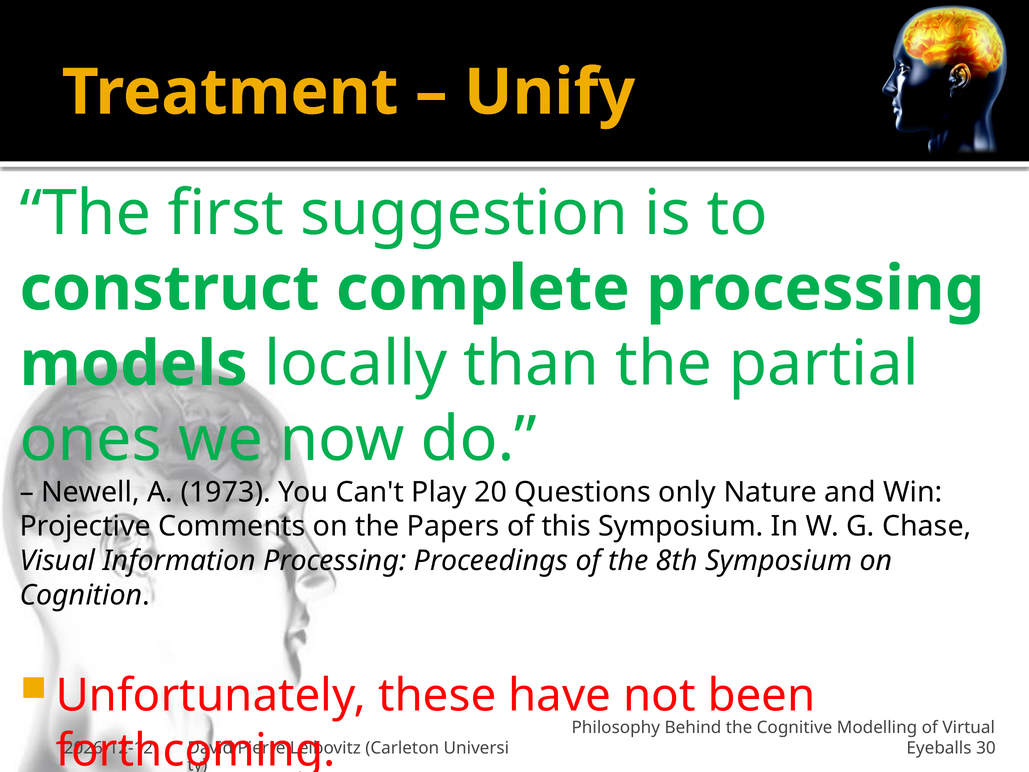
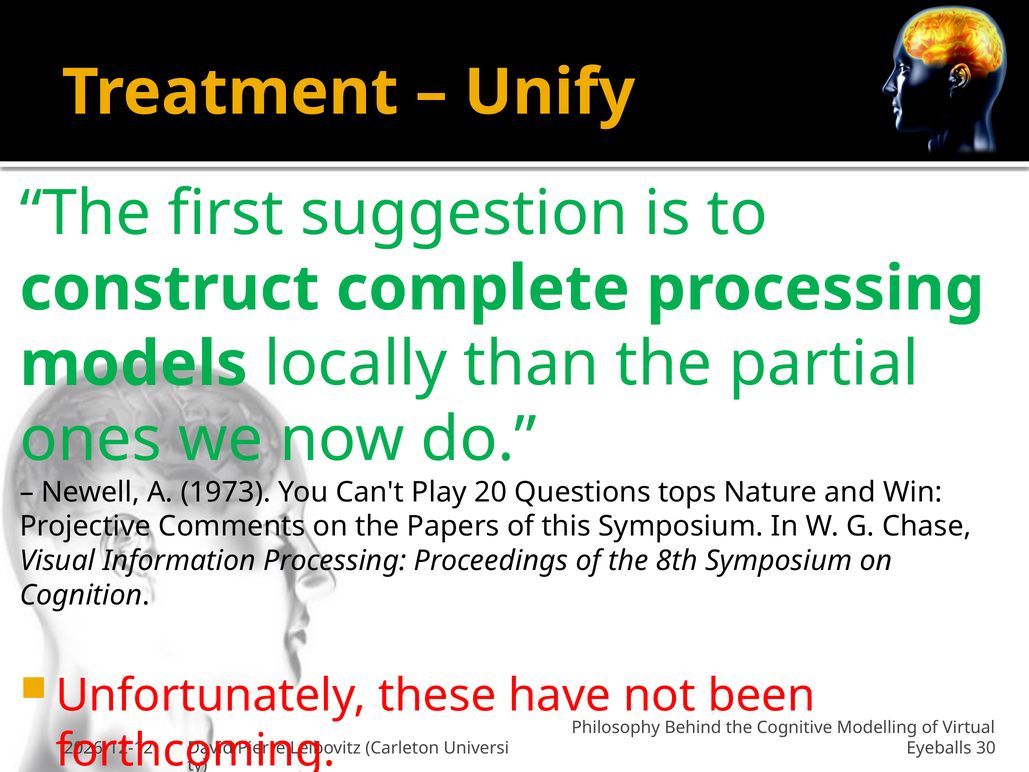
only: only -> tops (687, 492)
